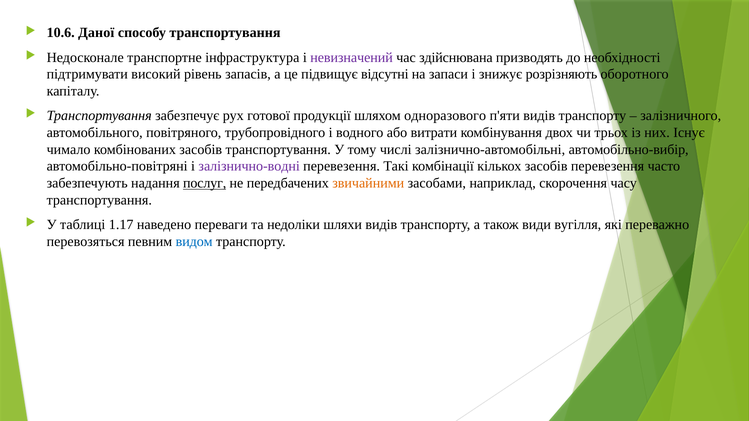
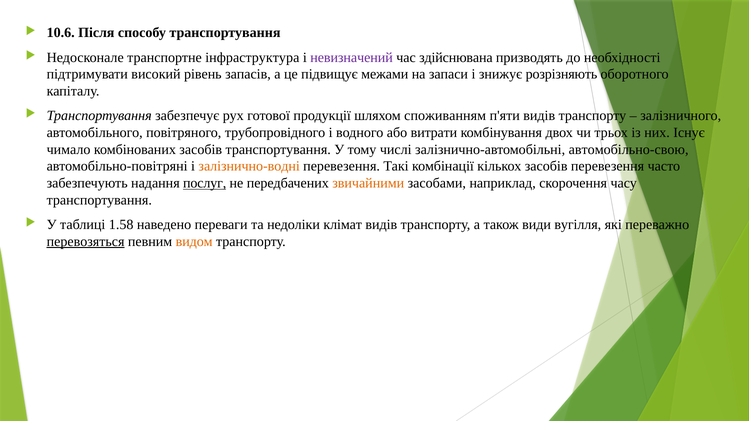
Даної: Даної -> Після (96, 33)
відсутні: відсутні -> межами (385, 74)
одноразового: одноразового -> споживанням (445, 116)
автомобільно-вибір: автомобільно-вибір -> автомобільно-свою (629, 150)
залізнично-водні colour: purple -> orange (249, 166)
1.17: 1.17 -> 1.58 (121, 225)
шляхи: шляхи -> клімат (343, 225)
перевозяться underline: none -> present (86, 242)
видом colour: blue -> orange (194, 242)
